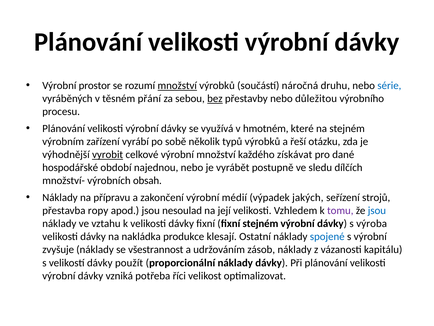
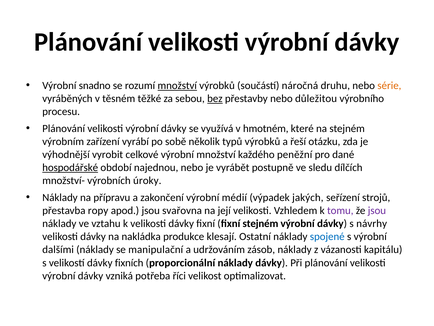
prostor: prostor -> snadno (95, 85)
série colour: blue -> orange (389, 85)
přání: přání -> těžké (149, 98)
vyrobit underline: present -> none (108, 154)
získávat: získávat -> peněžní (295, 154)
hospodářské underline: none -> present (70, 167)
obsah: obsah -> úroky (147, 180)
nesoulad: nesoulad -> svařovna (182, 210)
jsou colour: blue -> purple (377, 210)
výroba: výroba -> návrhy (372, 223)
zvyšuje: zvyšuje -> dalšími (58, 249)
všestrannost: všestrannost -> manipulační (156, 249)
použít: použít -> fixních (129, 262)
